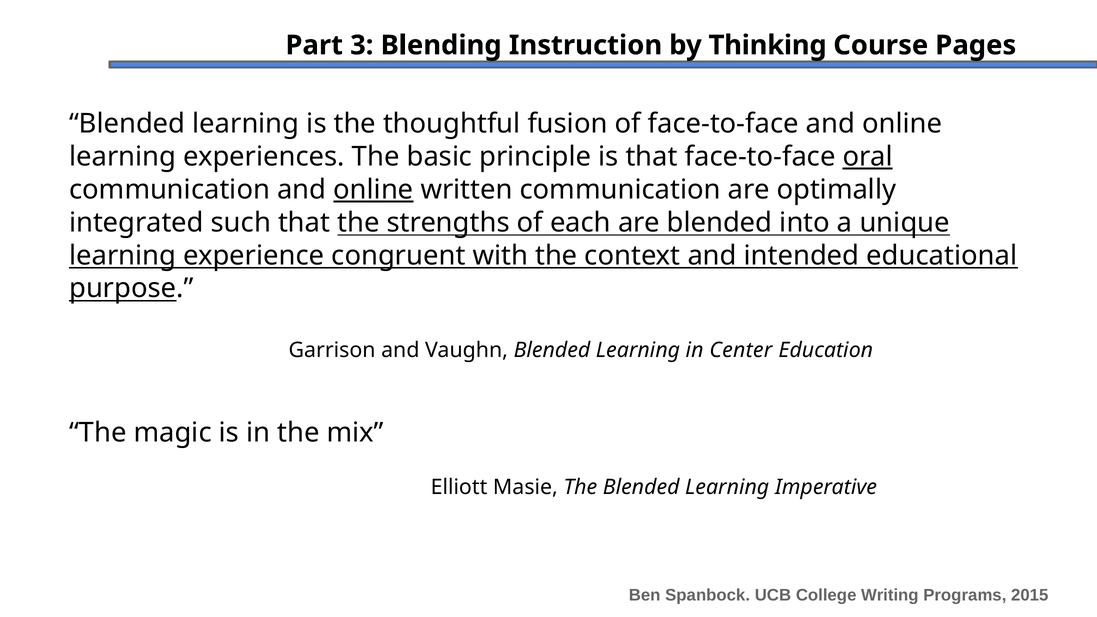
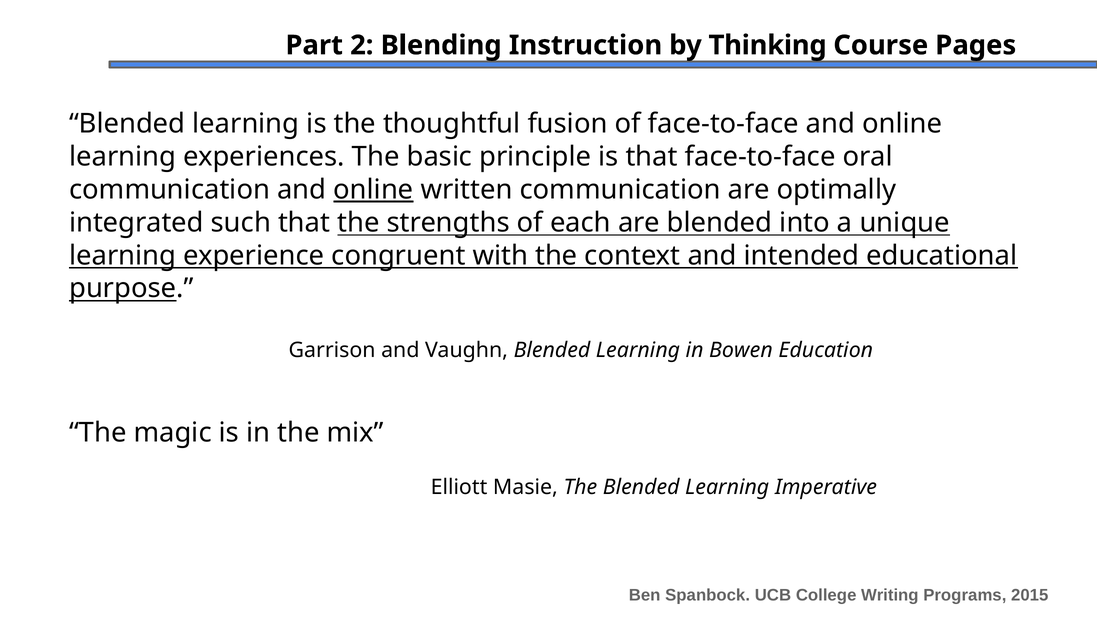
3: 3 -> 2 (362, 45)
oral underline: present -> none (868, 157)
Center: Center -> Bowen (741, 350)
